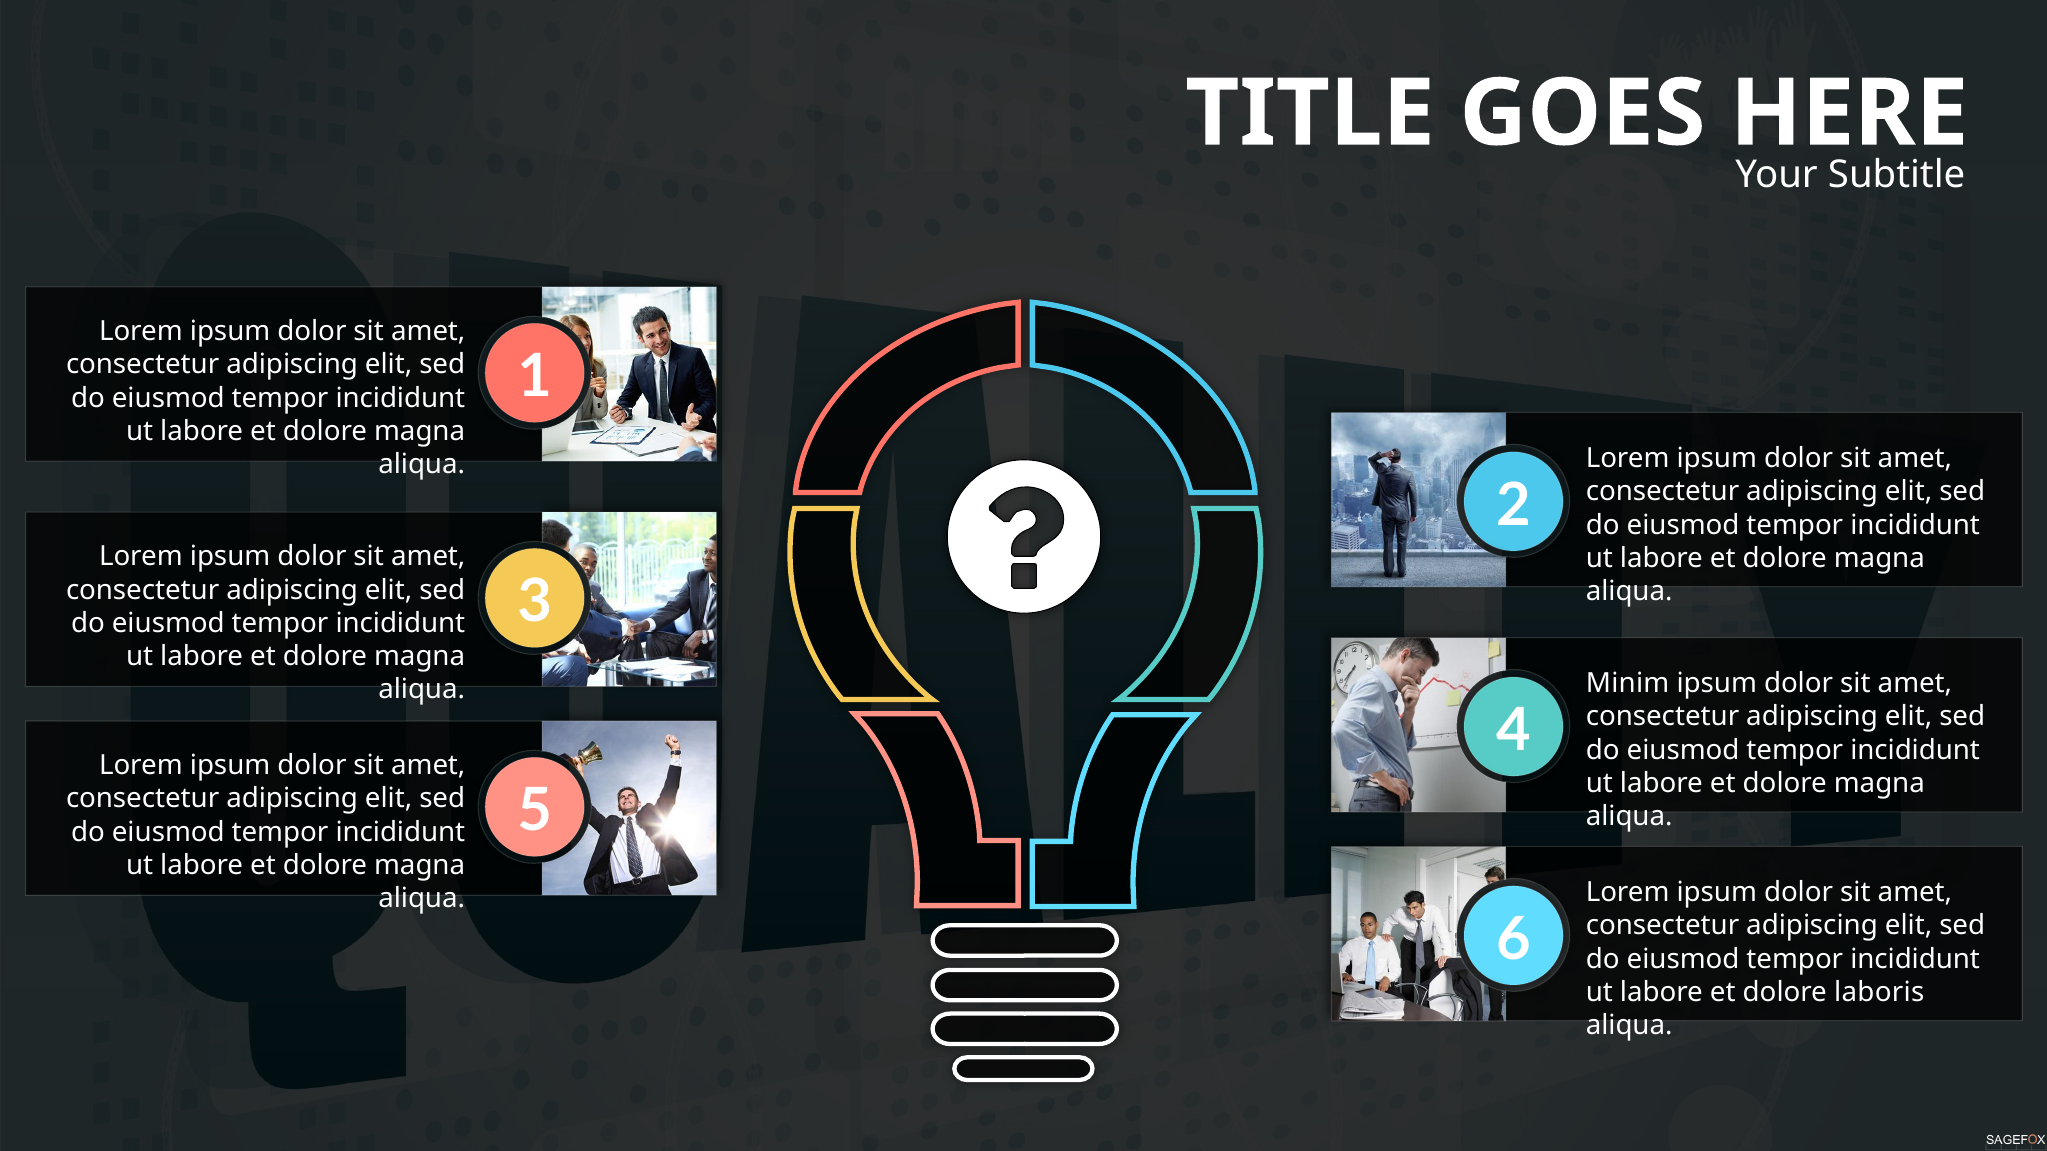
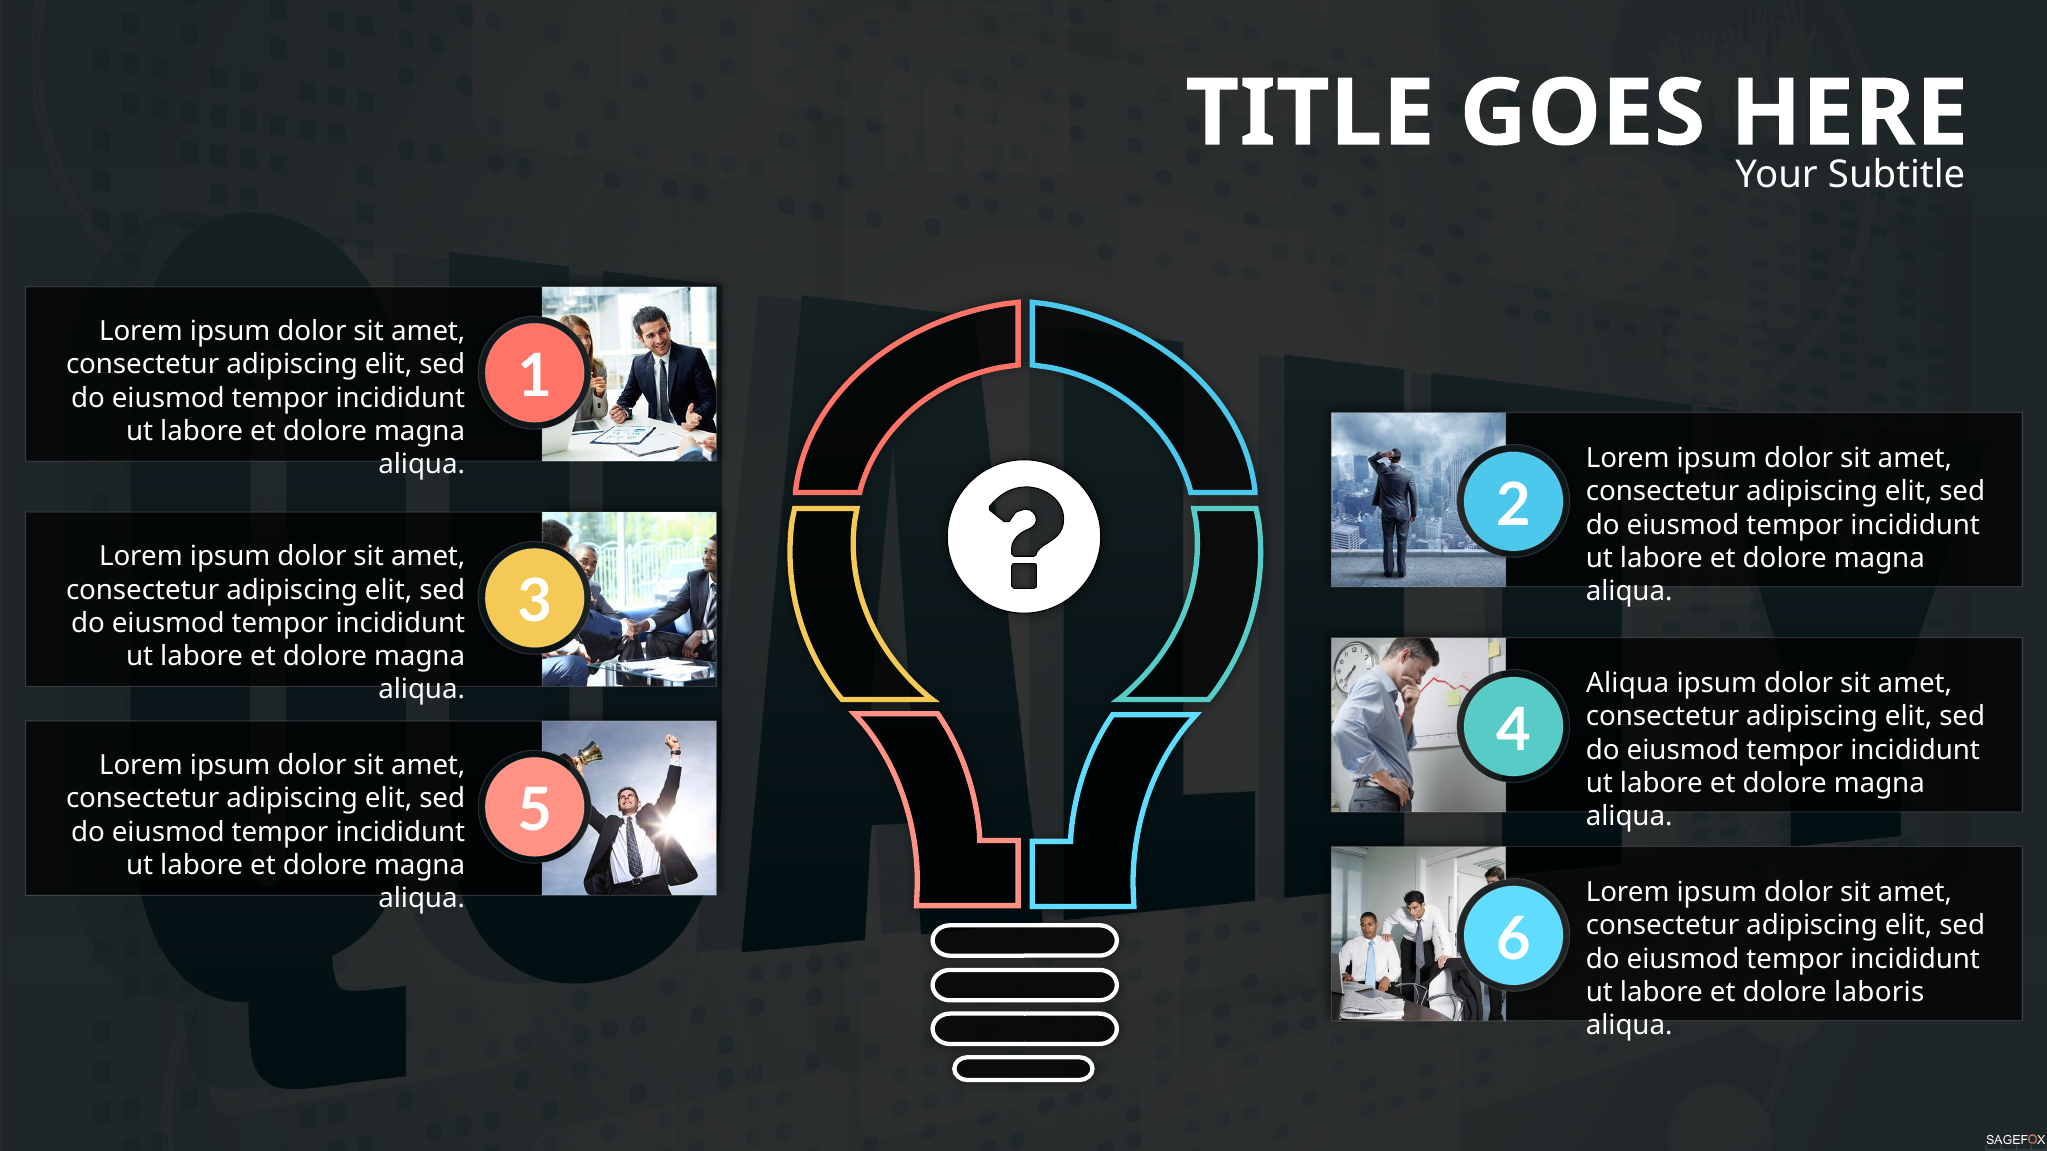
Minim: Minim -> Aliqua (1628, 684)
